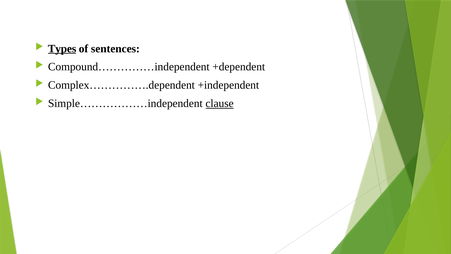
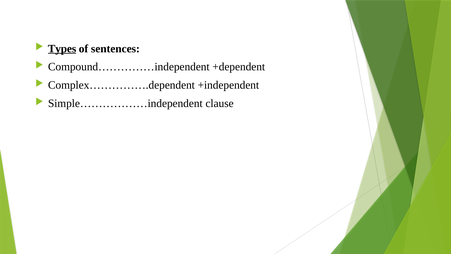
clause underline: present -> none (220, 103)
